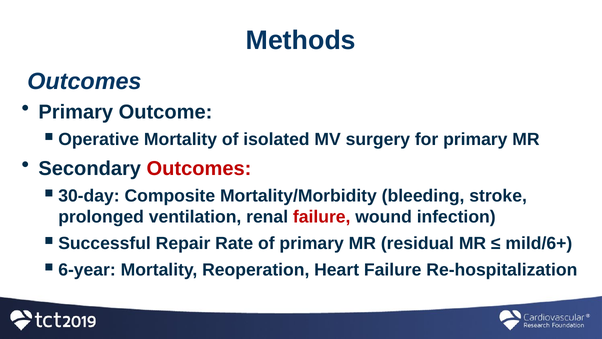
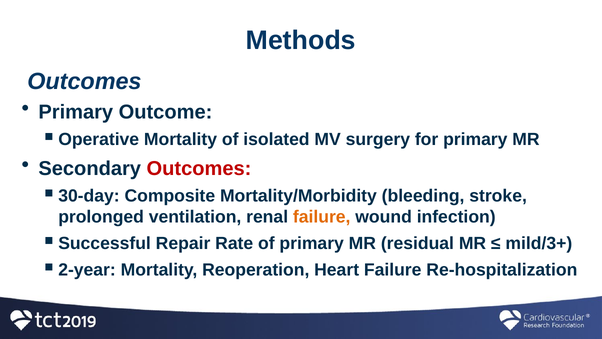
failure colour: red -> orange (322, 217)
mild/6+: mild/6+ -> mild/3+ (539, 243)
6-year: 6-year -> 2-year (87, 270)
